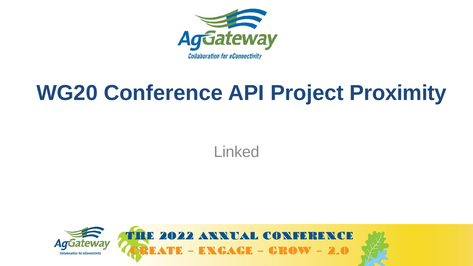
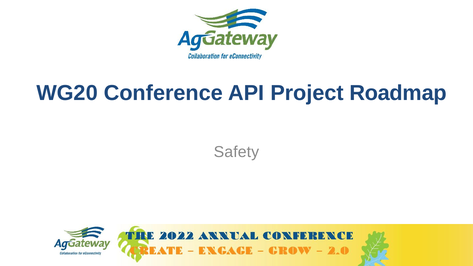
Proximity: Proximity -> Roadmap (398, 93)
Linked: Linked -> Safety (236, 152)
